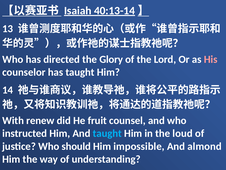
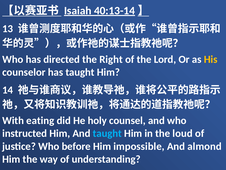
Glory: Glory -> Right (111, 59)
His colour: pink -> yellow (211, 59)
renew: renew -> eating (40, 120)
fruit: fruit -> holy (97, 120)
should: should -> before (76, 146)
